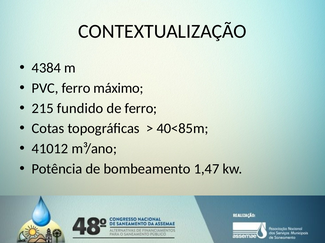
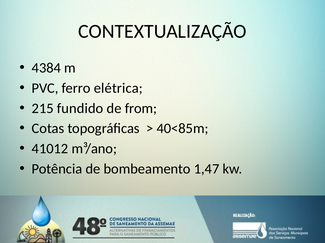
máximo: máximo -> elétrica (118, 88)
de ferro: ferro -> from (141, 109)
